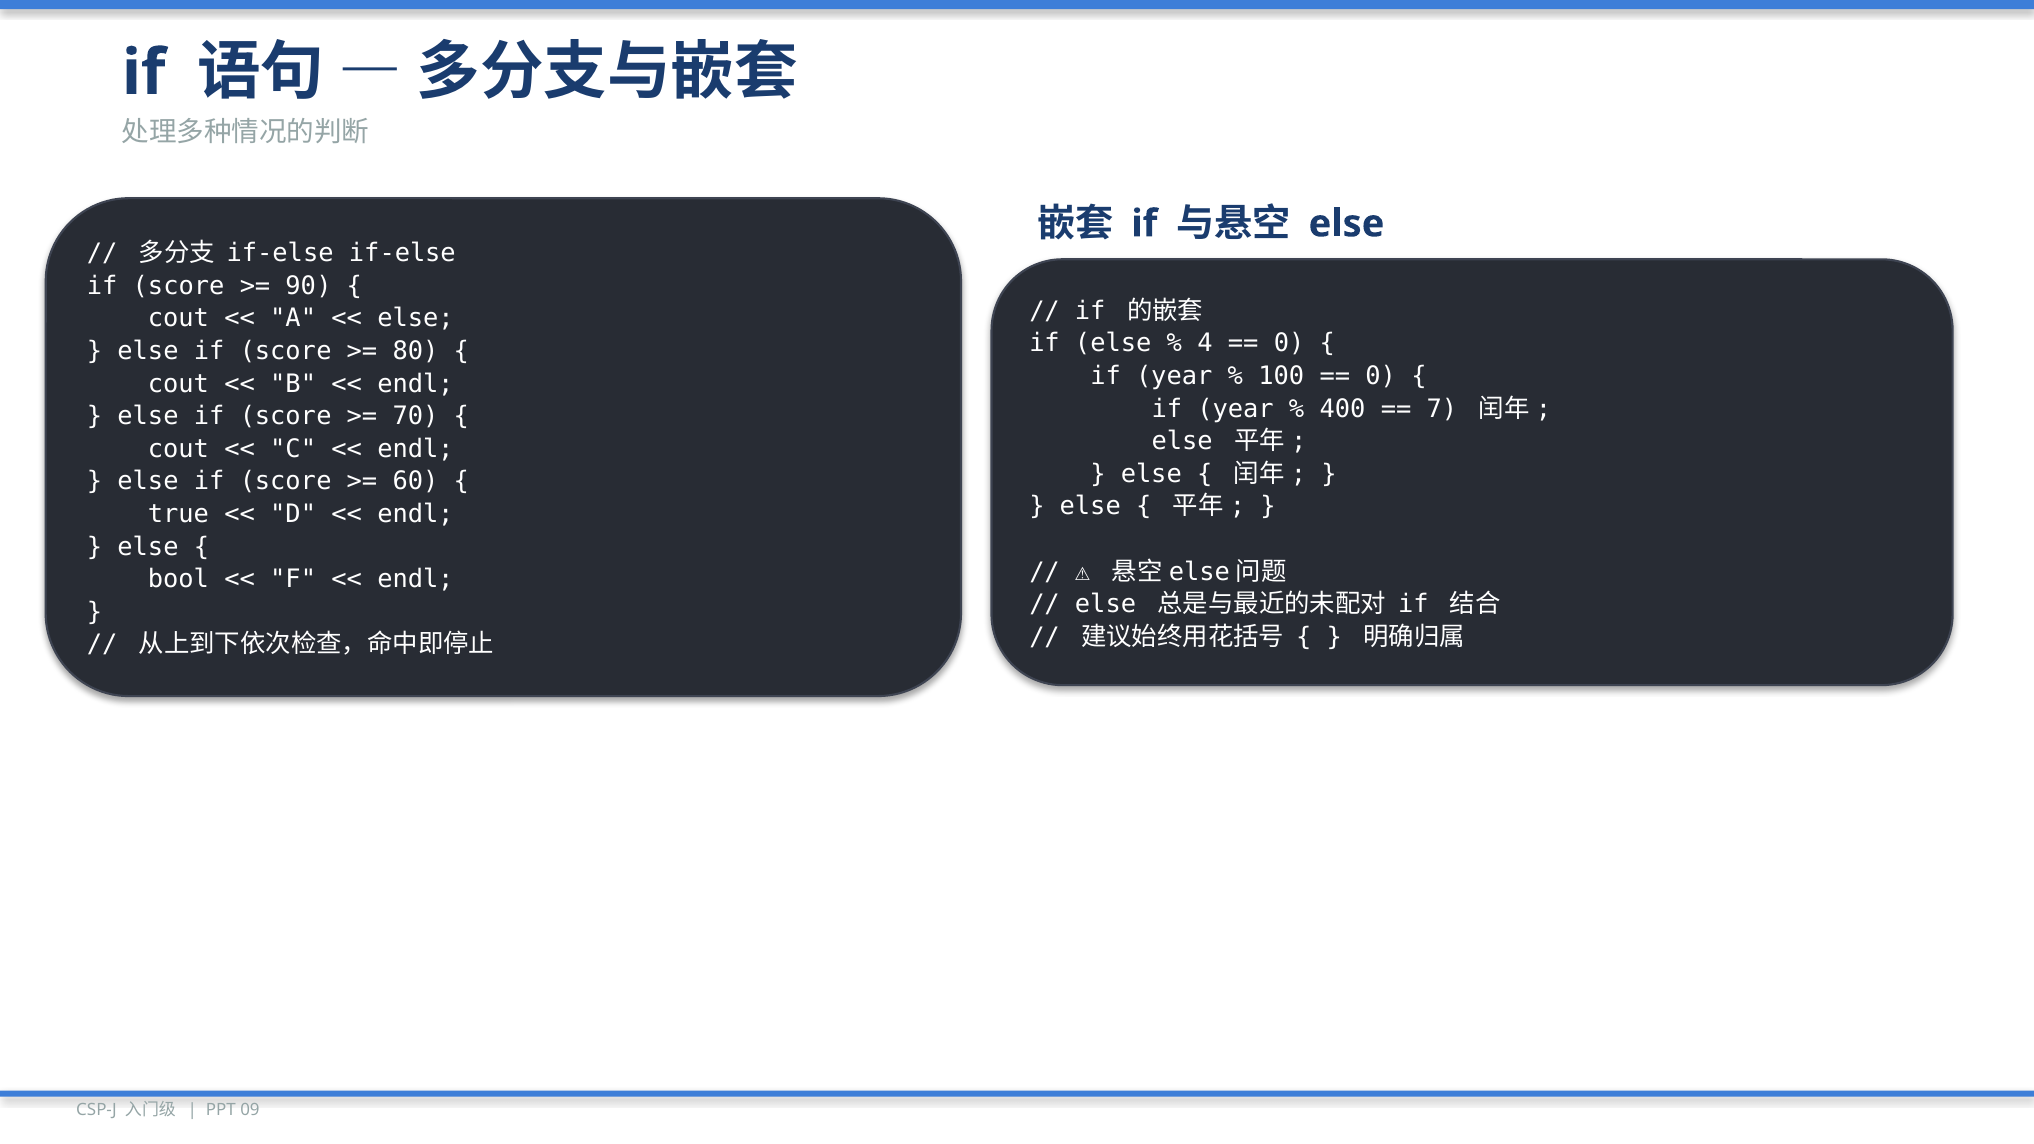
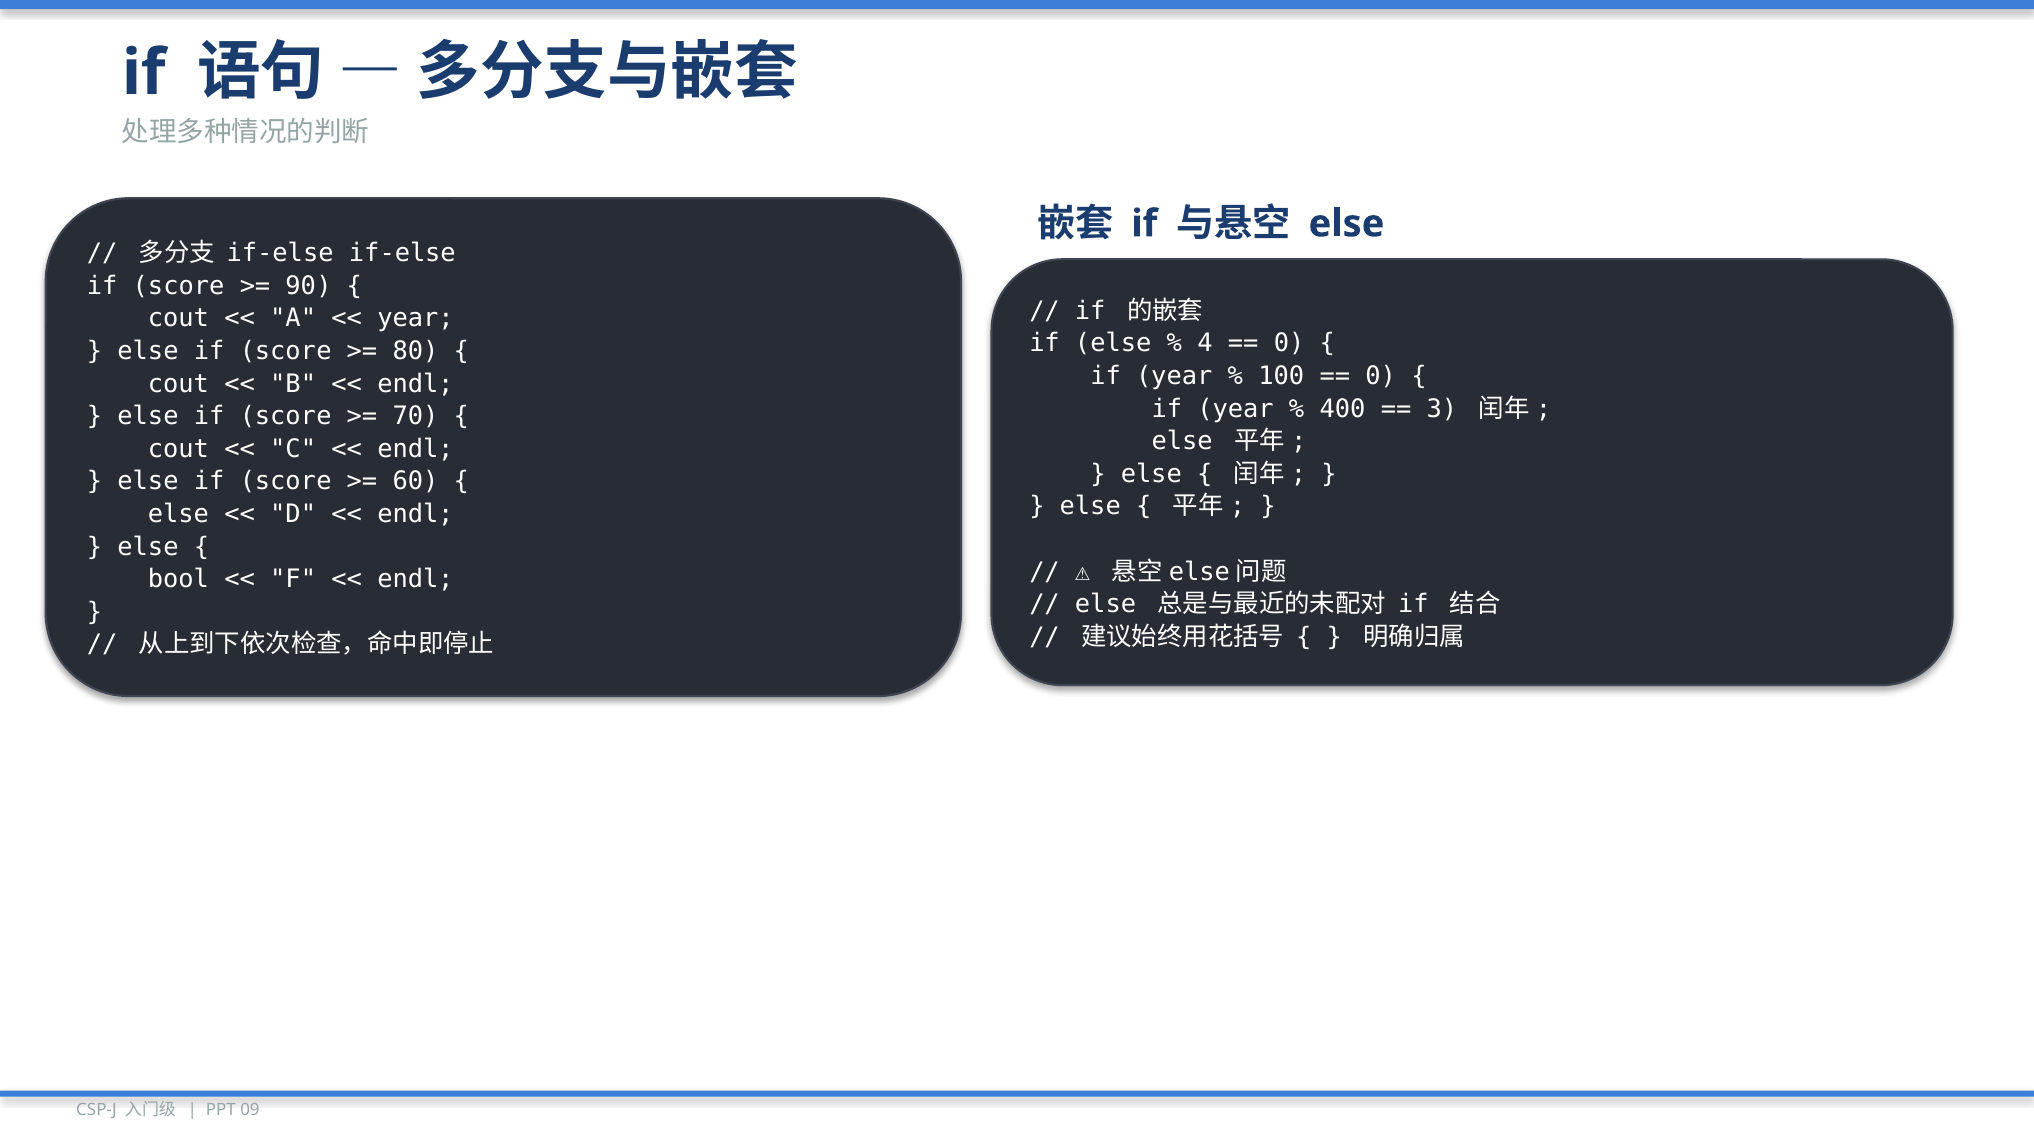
else: else -> year (415, 318)
7: 7 -> 3 (1442, 409)
true: true -> else (178, 514)
